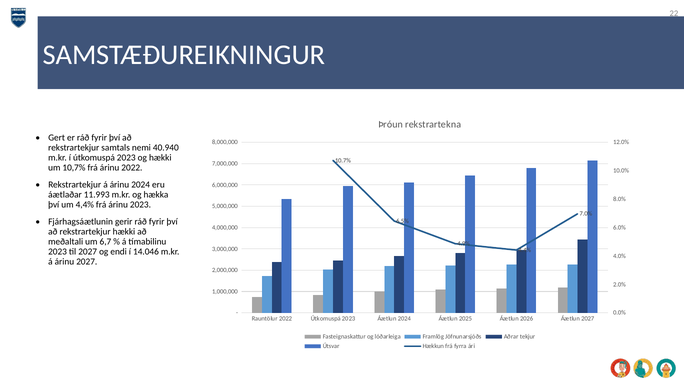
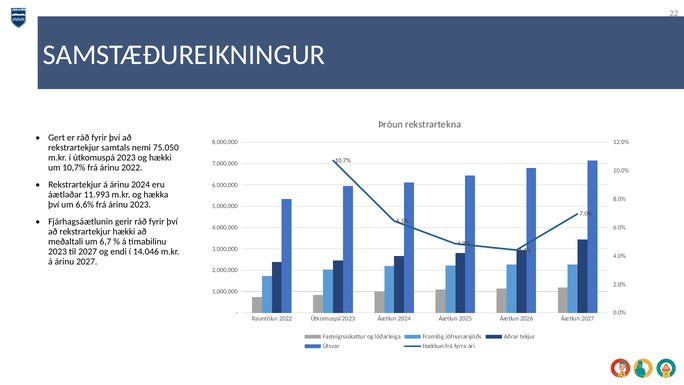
40.940: 40.940 -> 75.050 (166, 148)
4,4%: 4,4% -> 6,6% (85, 204)
